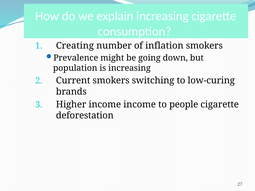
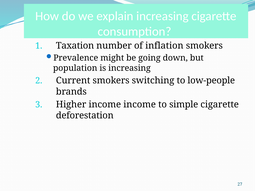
Creating: Creating -> Taxation (75, 46)
low-curing: low-curing -> low-people (211, 81)
people: people -> simple (184, 105)
